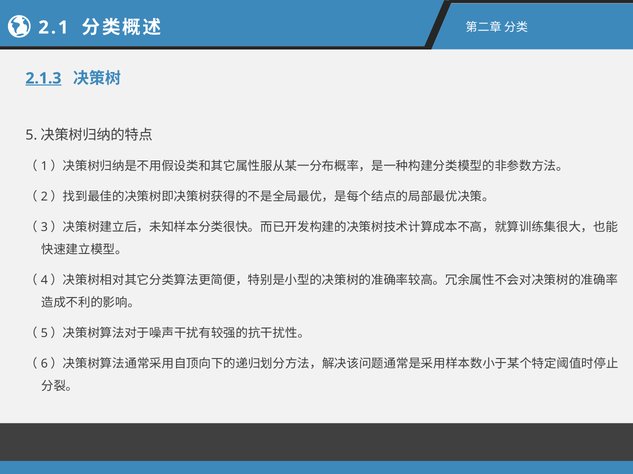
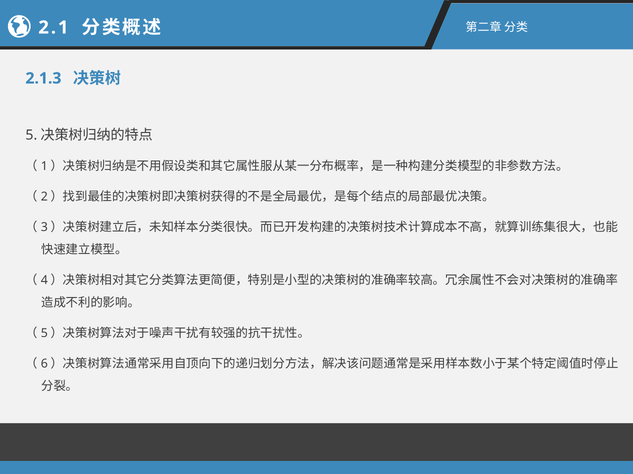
2.1.3 underline: present -> none (43, 78)
